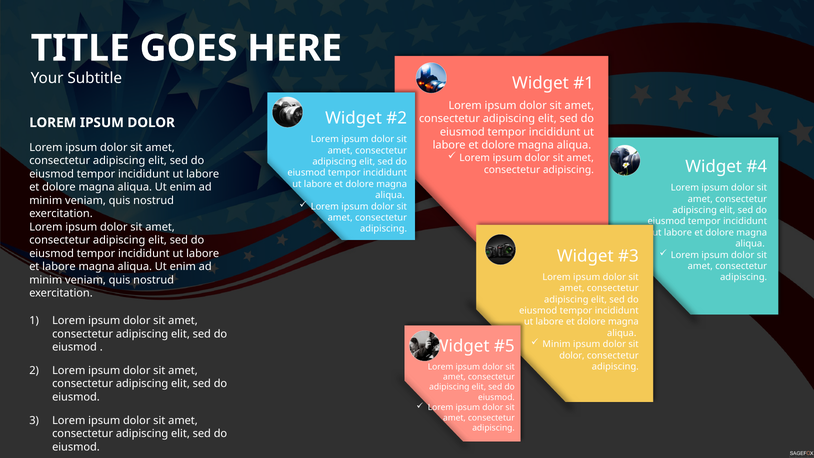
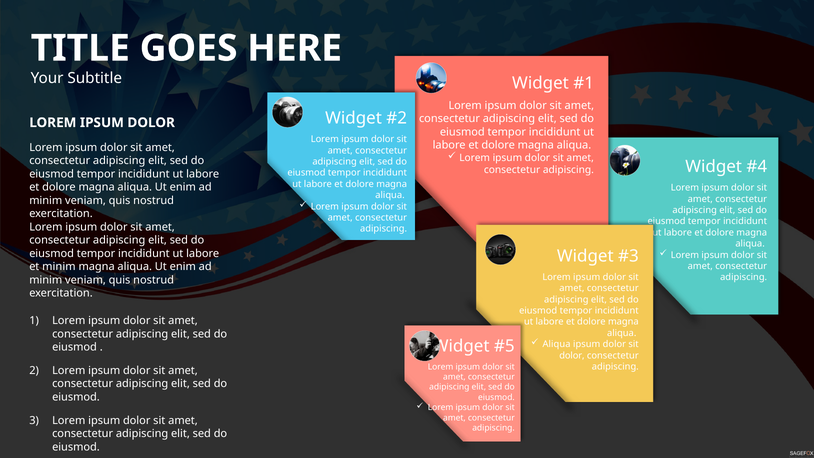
et labore: labore -> minim (59, 267)
Minim: Minim -> Aliqua (557, 344)
